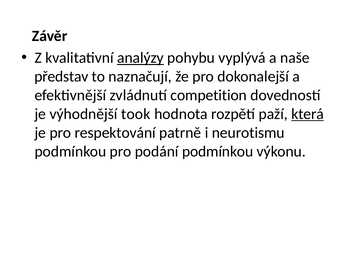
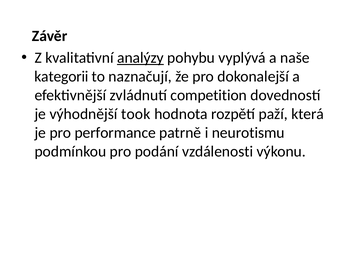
představ: představ -> kategorii (61, 76)
která underline: present -> none (308, 114)
respektování: respektování -> performance (115, 132)
podání podmínkou: podmínkou -> vzdálenosti (218, 151)
